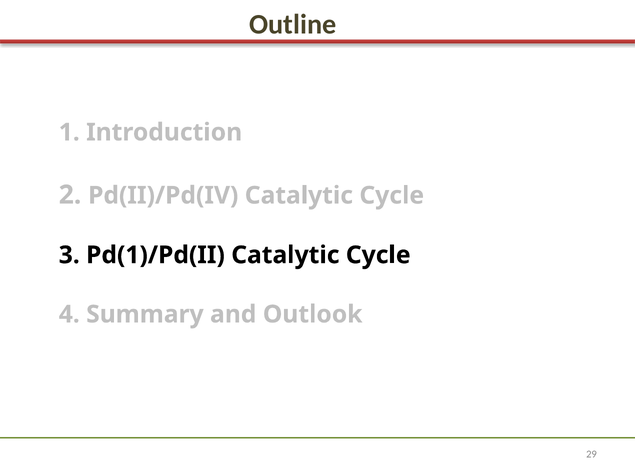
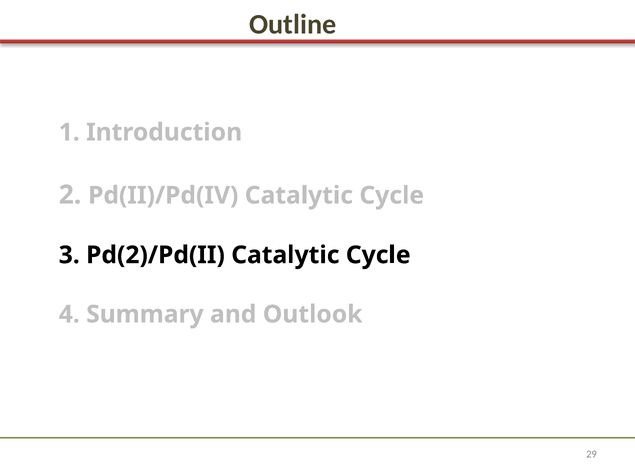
Pd(1)/Pd(II: Pd(1)/Pd(II -> Pd(2)/Pd(II (155, 255)
